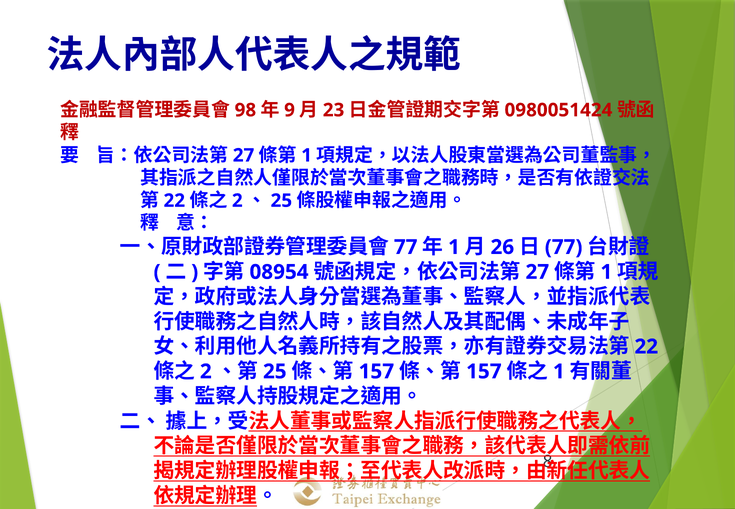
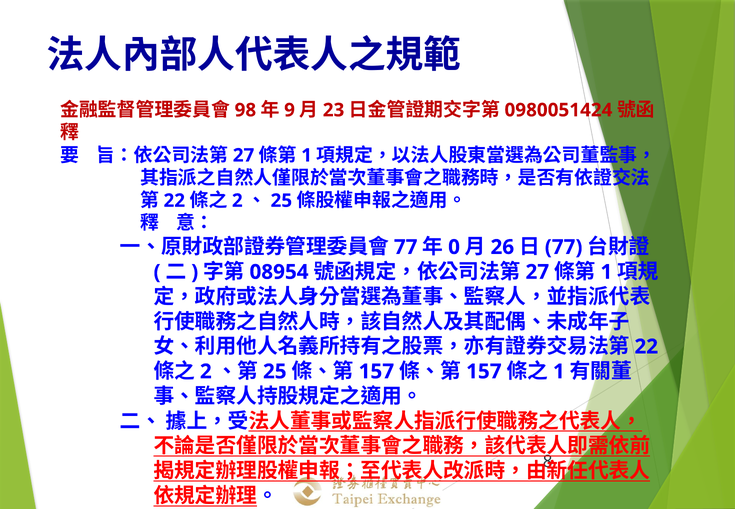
1: 1 -> 0 (454, 247)
